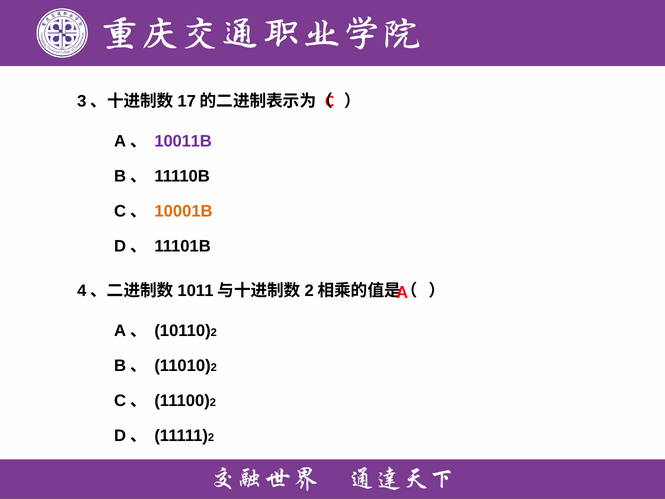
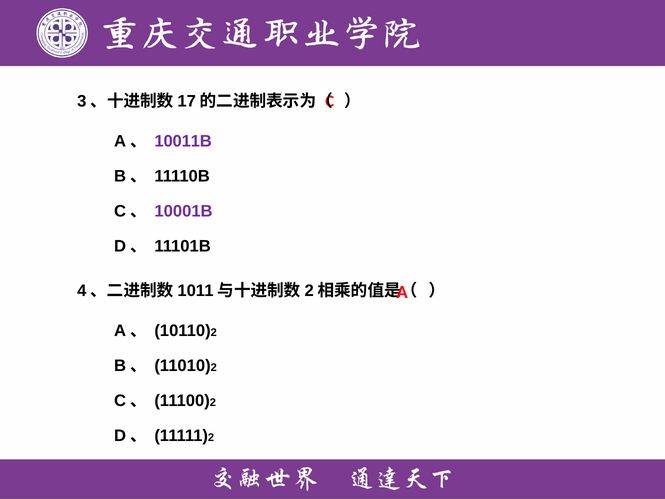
10001B colour: orange -> purple (184, 211)
